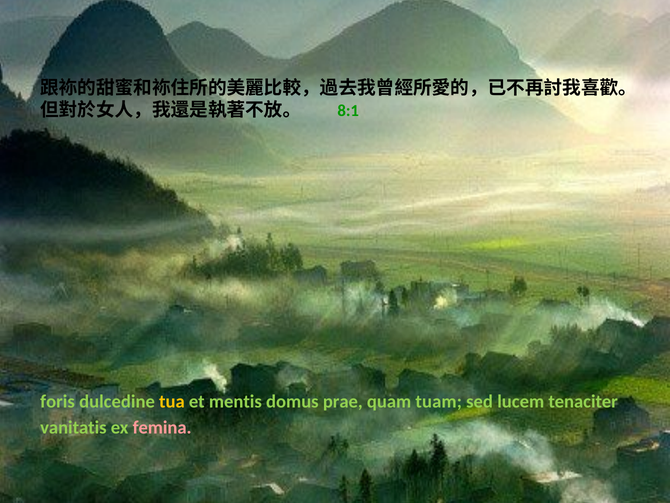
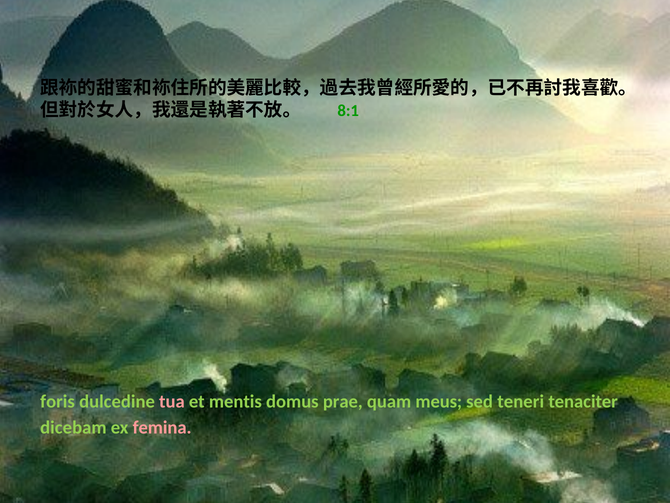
tua colour: yellow -> pink (172, 401)
tuam: tuam -> meus (439, 401)
lucem: lucem -> teneri (521, 401)
vanitatis: vanitatis -> dicebam (73, 427)
